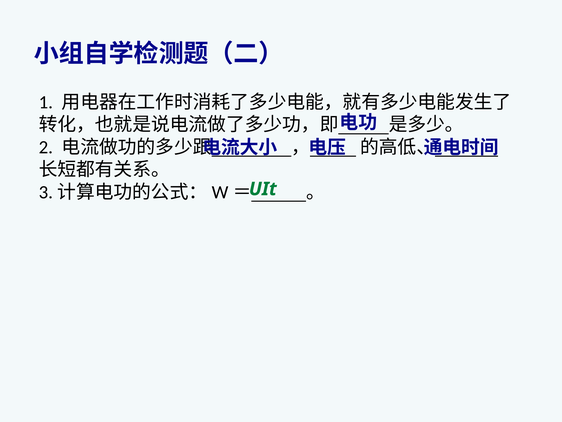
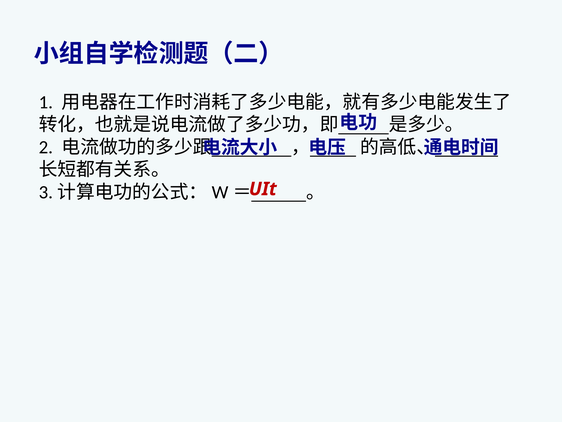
UIt colour: green -> red (263, 189)
